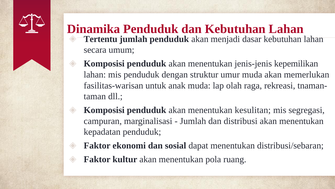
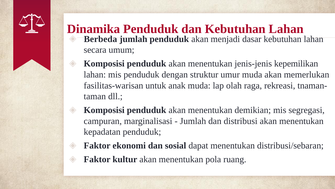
Tertentu: Tertentu -> Berbeda (100, 39)
kesulitan: kesulitan -> demikian (253, 110)
